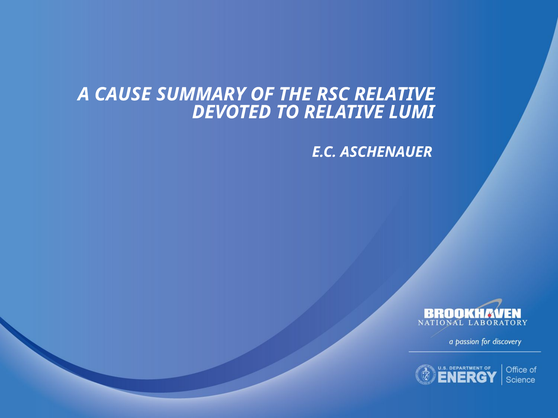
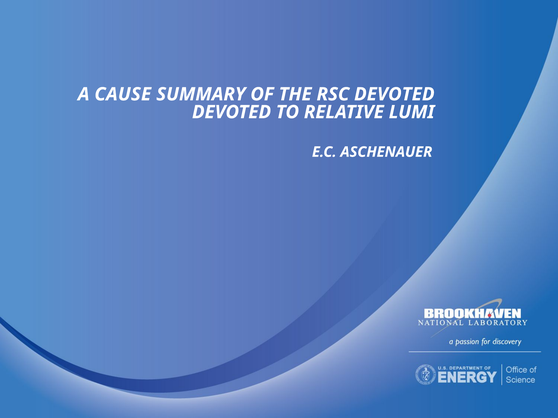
RSC RELATIVE: RELATIVE -> DEVOTED (394, 94)
